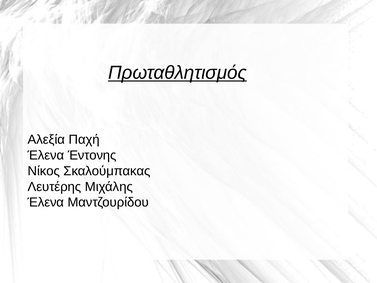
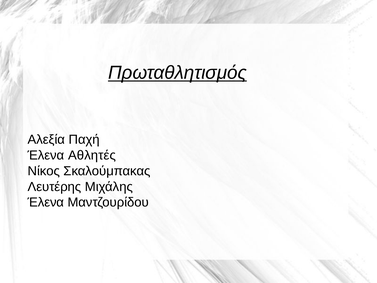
Έντονης: Έντονης -> Αθλητές (92, 155)
